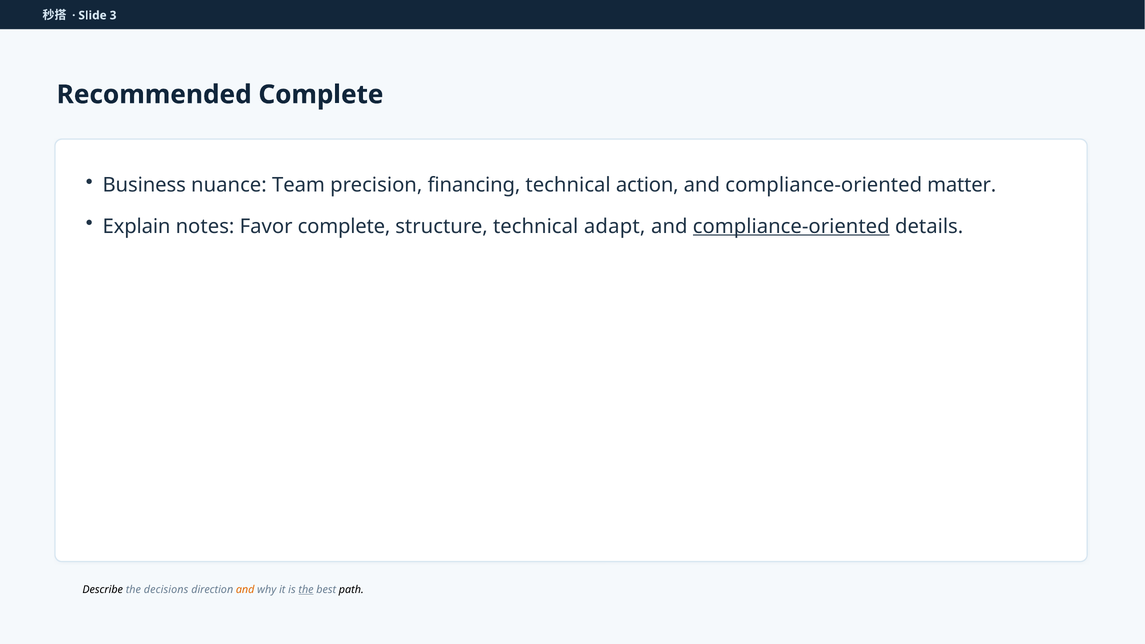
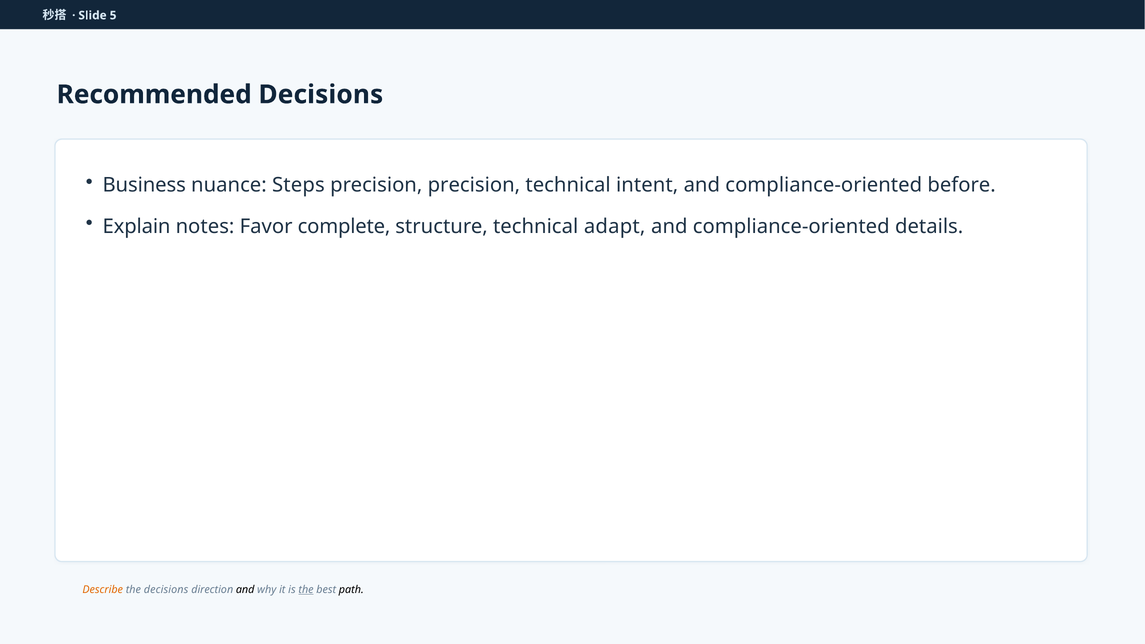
3: 3 -> 5 (113, 15)
Recommended Complete: Complete -> Decisions (321, 95)
Team: Team -> Steps (298, 185)
precision financing: financing -> precision (474, 185)
action: action -> intent (647, 185)
matter: matter -> before (962, 185)
compliance-oriented underline: present -> none (791, 226)
Describe colour: black -> orange (103, 590)
and colour: orange -> black (245, 590)
